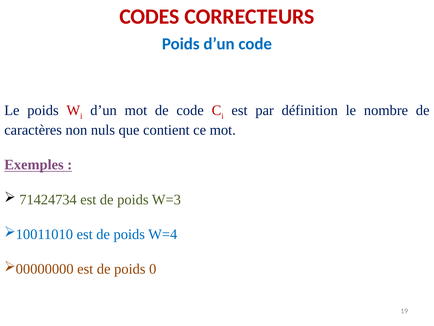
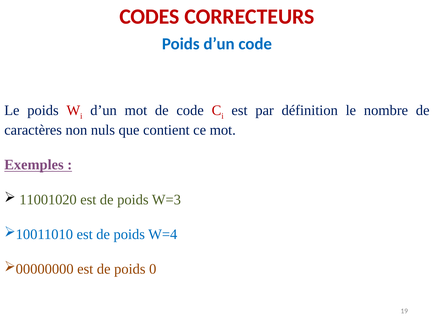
71424734: 71424734 -> 11001020 (48, 199)
